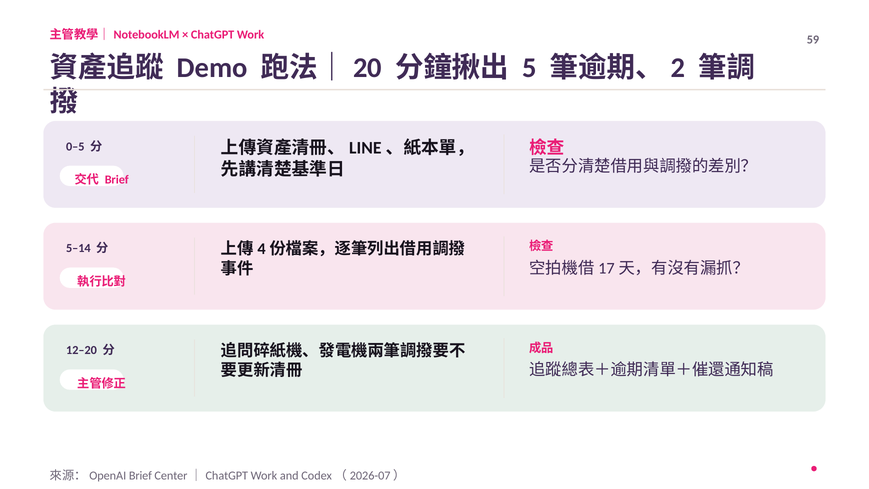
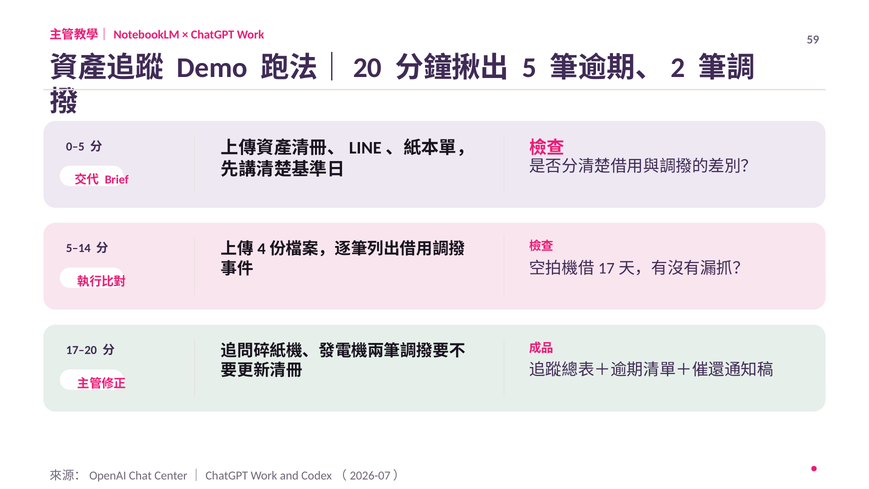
12–20: 12–20 -> 17–20 (81, 350)
Brief: Brief -> Chat (140, 476)
